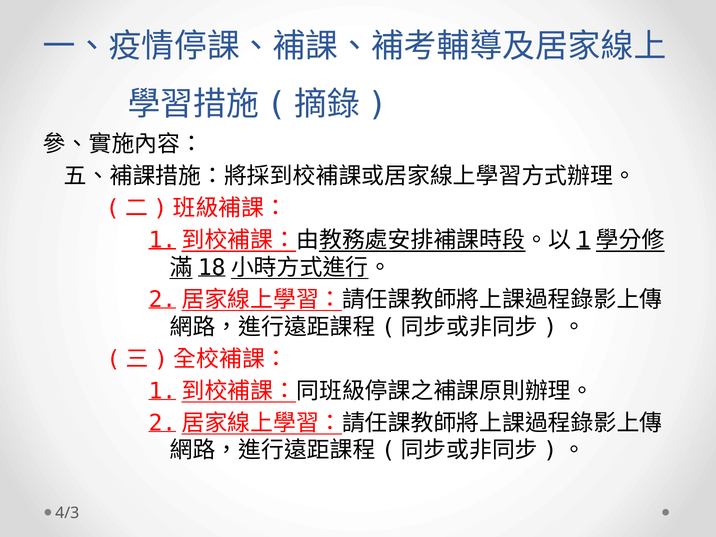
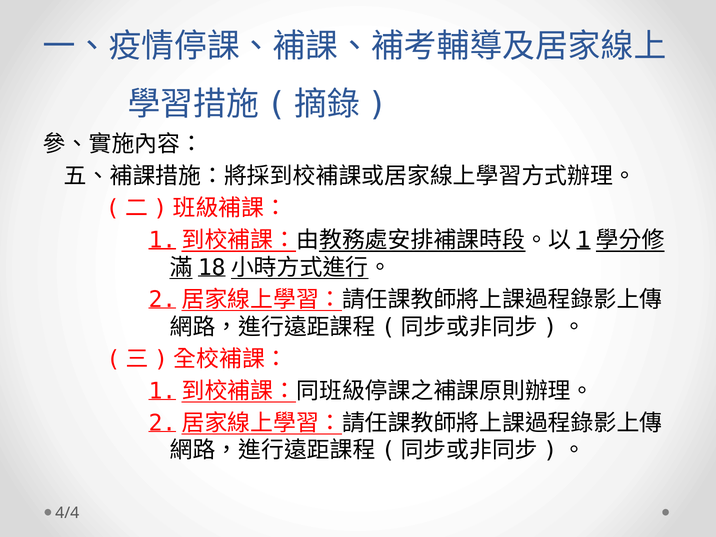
4/3: 4/3 -> 4/4 (67, 513)
